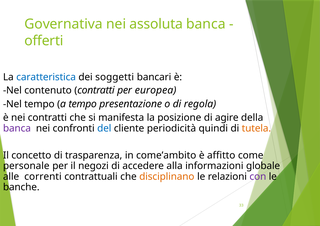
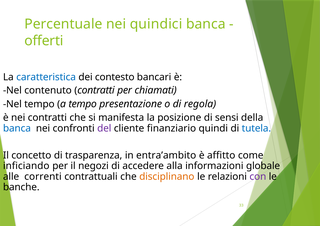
Governativa: Governativa -> Percentuale (63, 24)
assoluta: assoluta -> quindici (156, 24)
soggetti: soggetti -> contesto (115, 77)
europea: europea -> chiamati (156, 90)
agire: agire -> sensi (227, 118)
banca colour: purple -> blue (17, 128)
del colour: blue -> purple (104, 128)
periodicità: periodicità -> finanziario (171, 128)
tutela colour: orange -> blue (256, 128)
come’ambito: come’ambito -> entra’ambito (166, 155)
personale: personale -> inficiando (26, 166)
